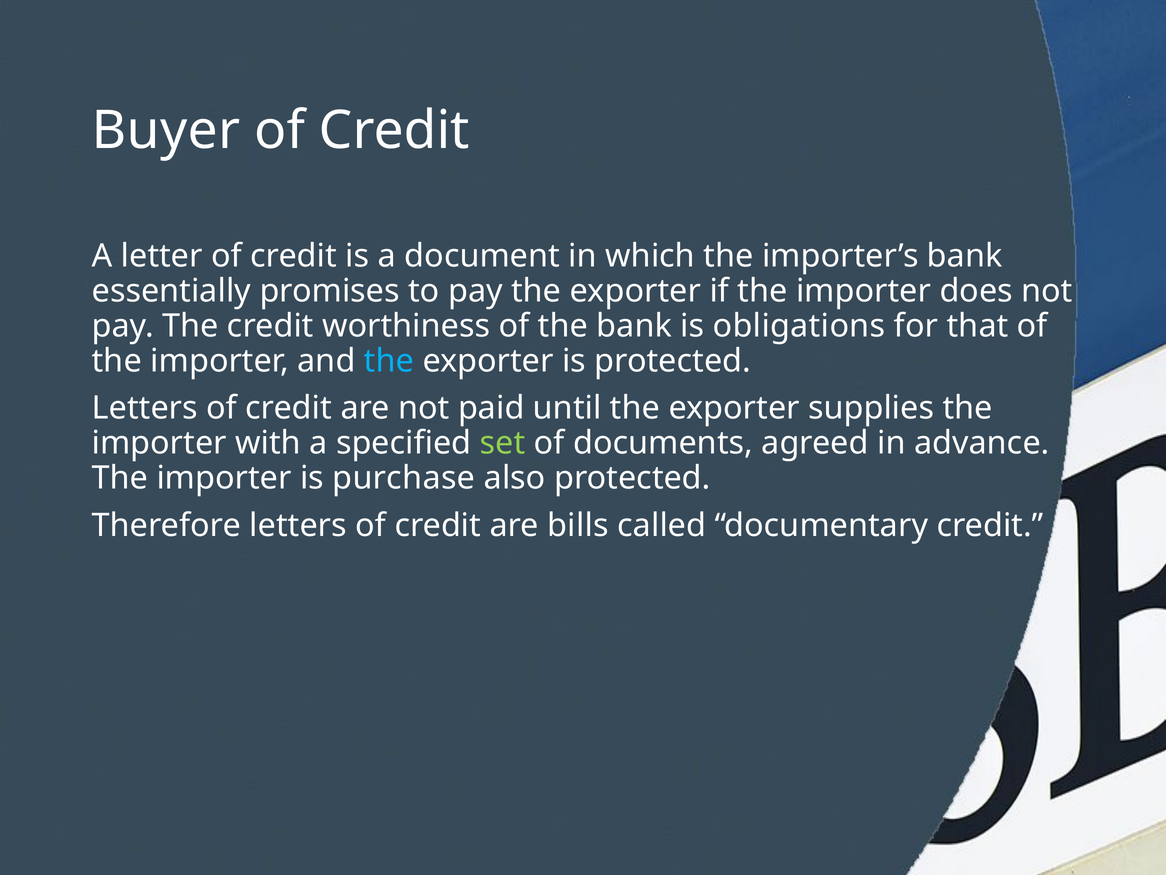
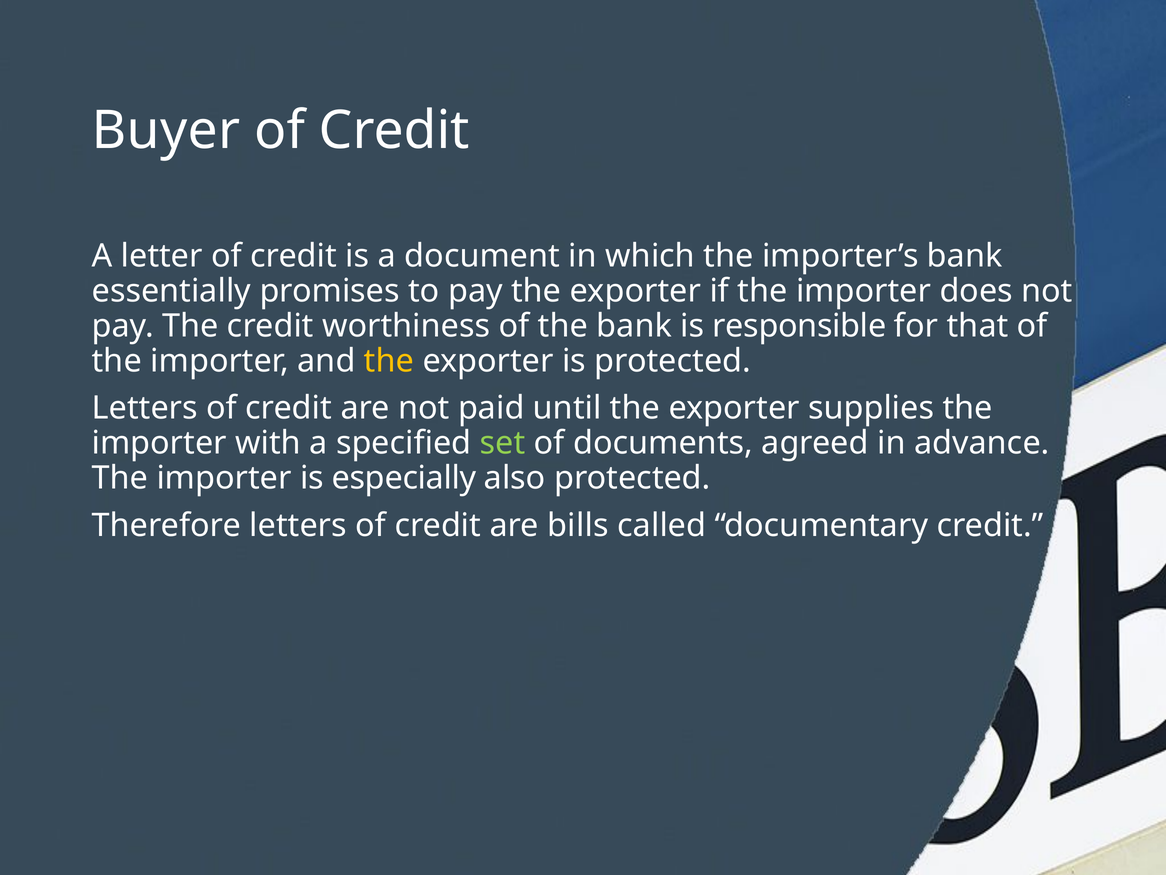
obligations: obligations -> responsible (799, 326)
the colour: light blue -> yellow (389, 361)
purchase: purchase -> especially (404, 478)
